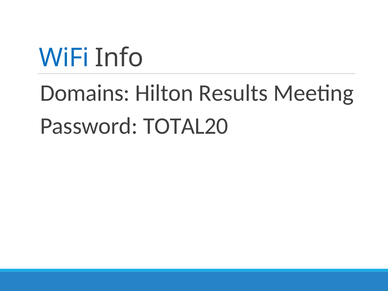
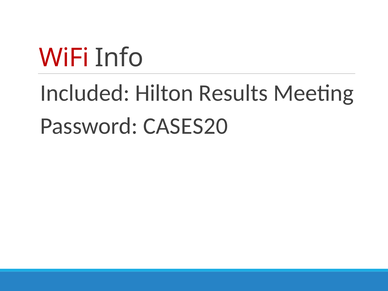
WiFi colour: blue -> red (64, 58)
Domains: Domains -> Included (85, 93)
TOTAL20: TOTAL20 -> CASES20 (185, 126)
